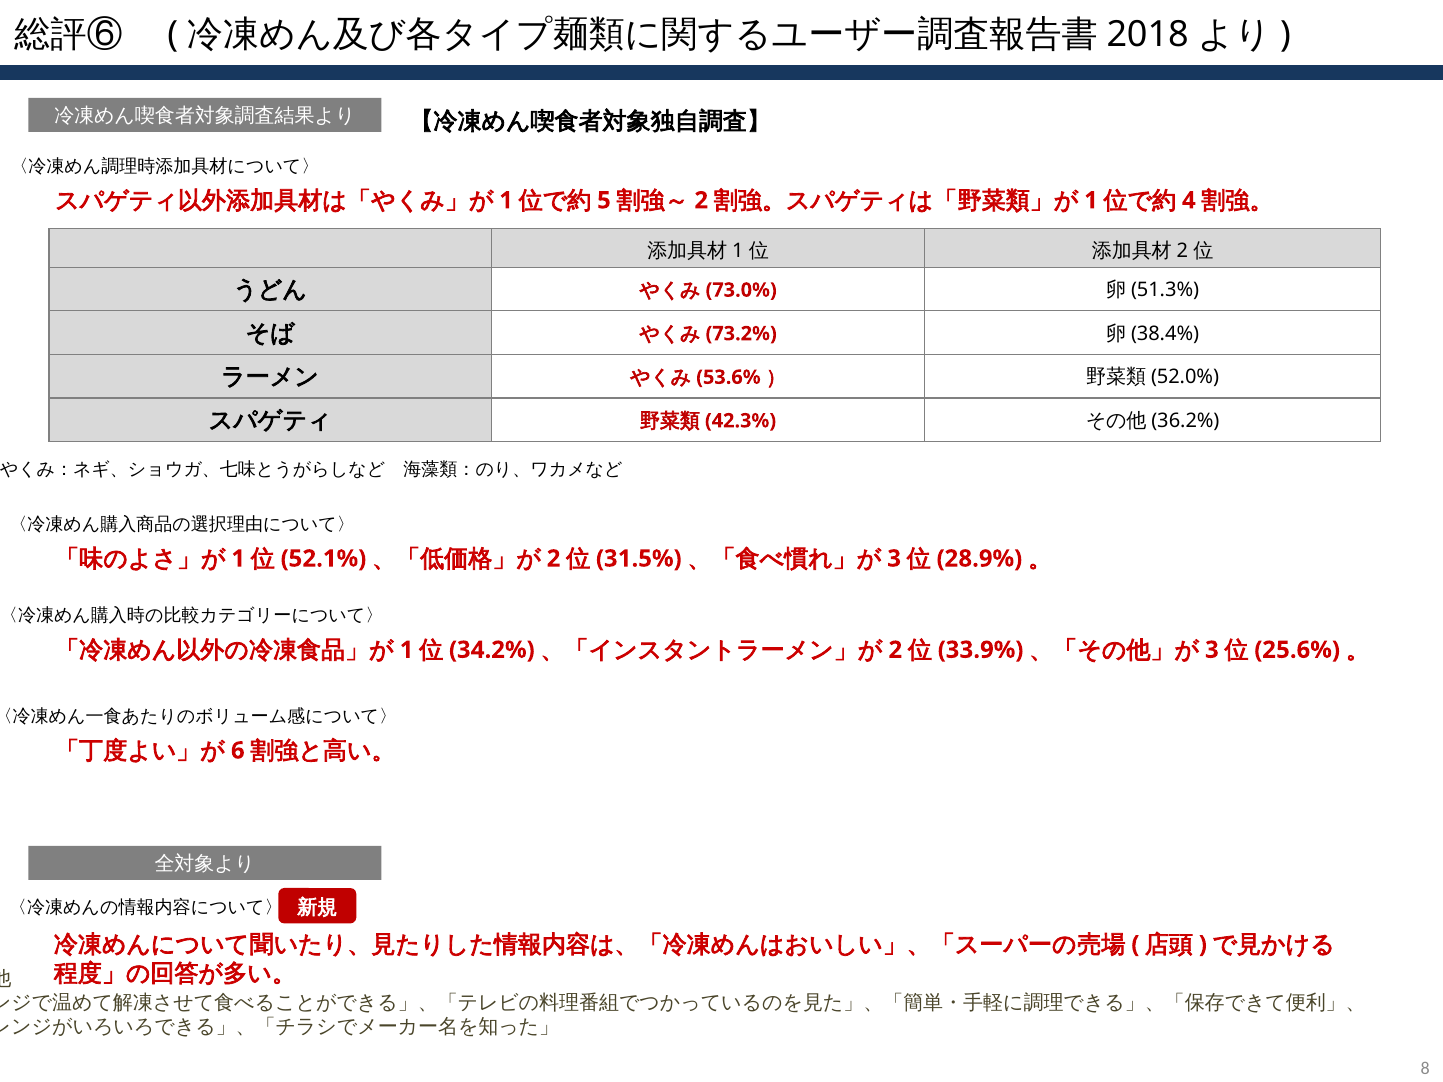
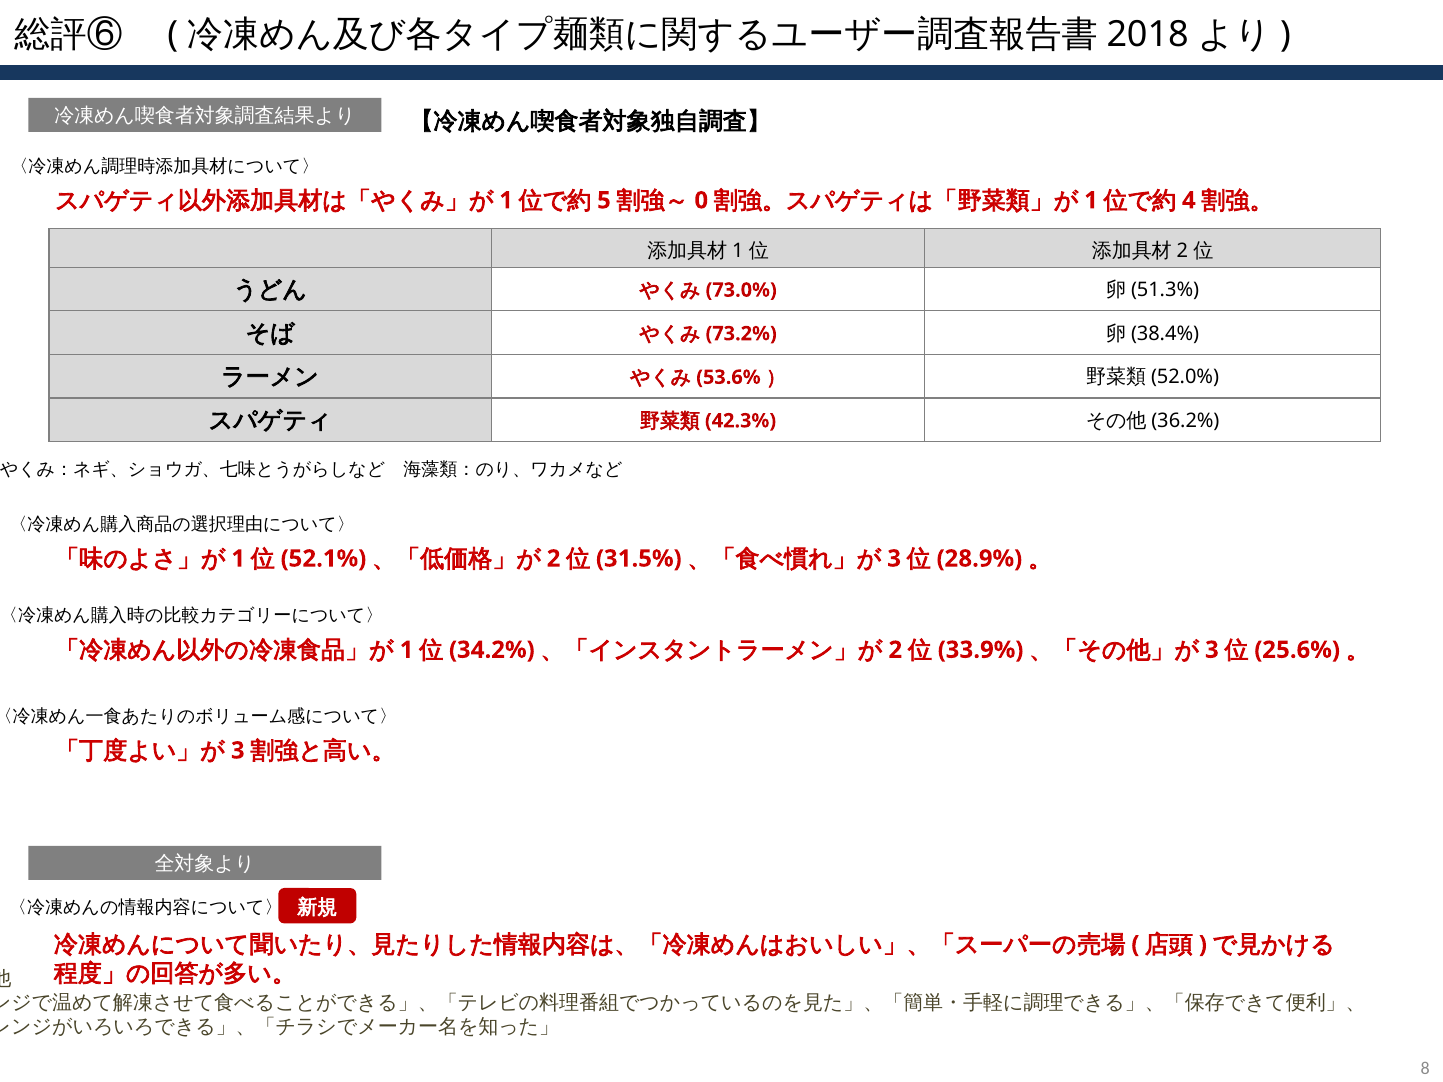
2: 2 -> 0 (701, 201)
6: 6 -> 3 (238, 751)
